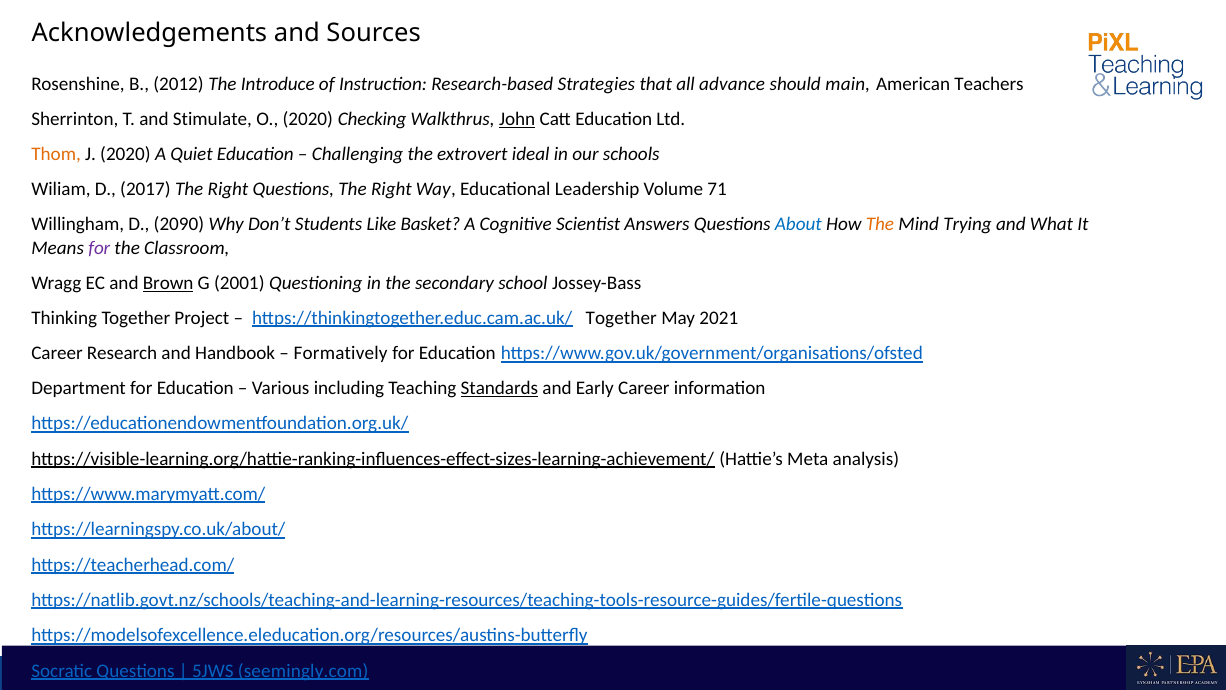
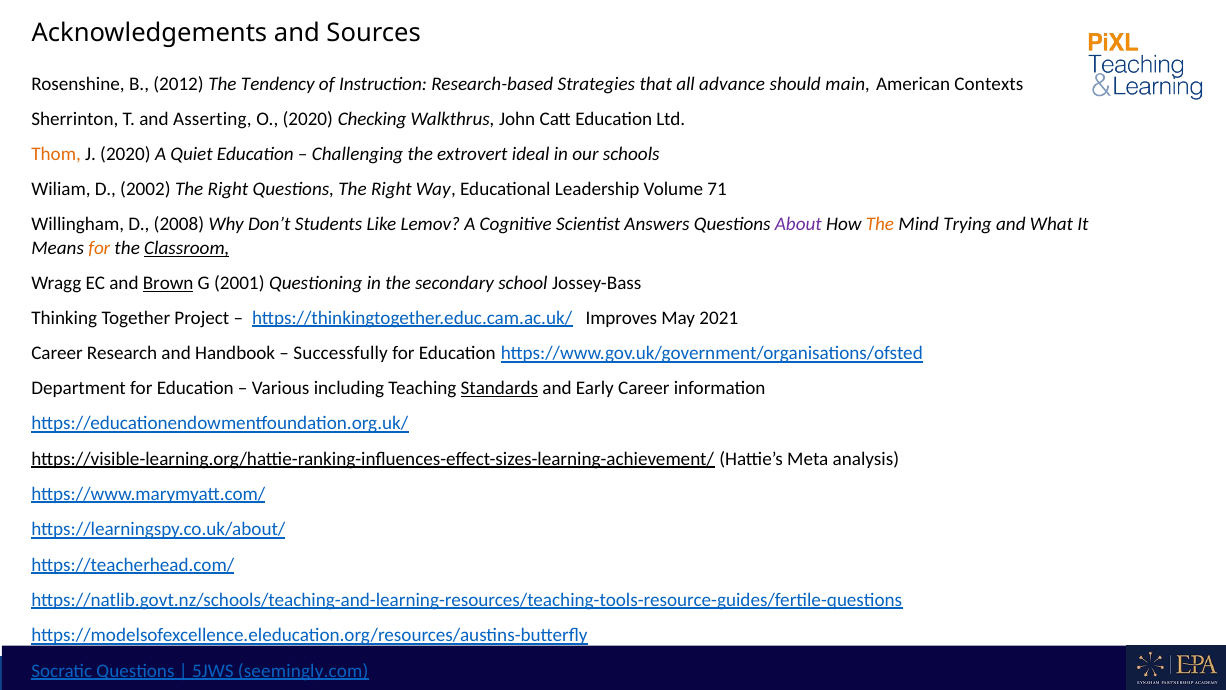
Introduce: Introduce -> Tendency (278, 85)
Teachers: Teachers -> Contexts (989, 85)
Stimulate: Stimulate -> Asserting (212, 119)
John underline: present -> none (517, 119)
2017: 2017 -> 2002 (145, 189)
2090: 2090 -> 2008 (179, 224)
Basket: Basket -> Lemov (430, 224)
About colour: blue -> purple (798, 224)
for colour: purple -> orange (99, 248)
Classroom underline: none -> present (187, 248)
https://thinkingtogether.educ.cam.ac.uk/ Together: Together -> Improves (621, 318)
Formatively: Formatively -> Successfully (341, 353)
